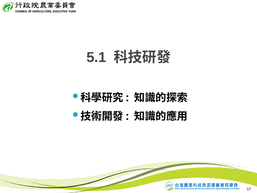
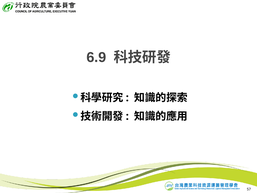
5.1: 5.1 -> 6.9 (96, 57)
